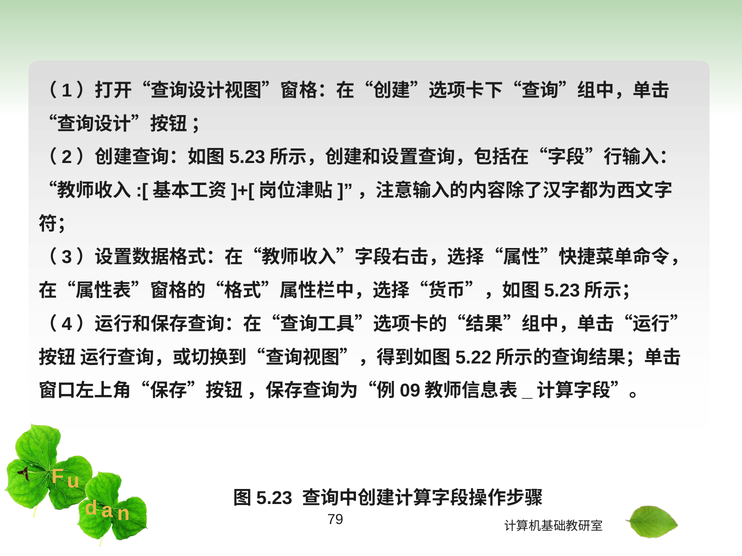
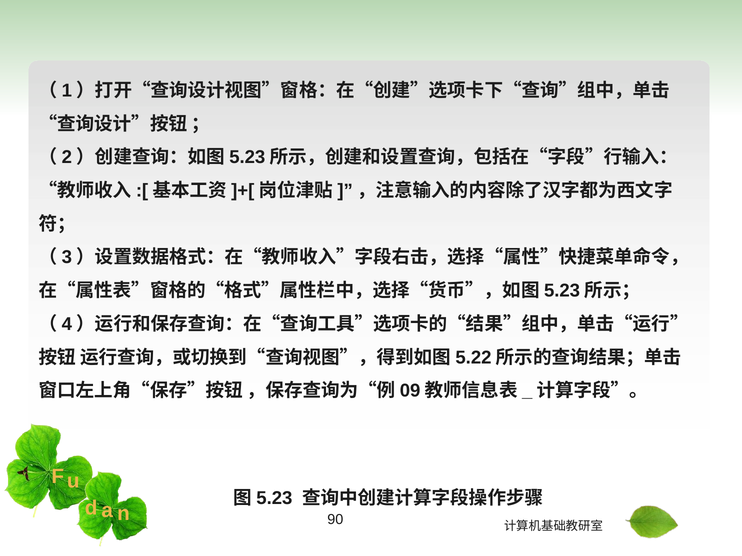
79: 79 -> 90 (335, 520)
